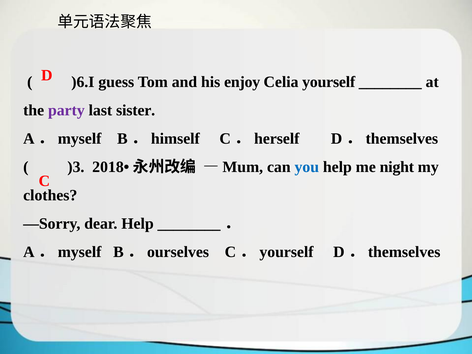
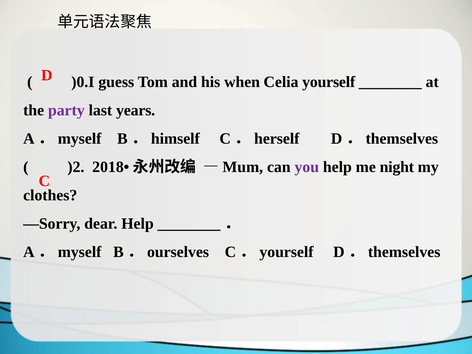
)6.I: )6.I -> )0.I (83, 82)
enjoy: enjoy -> when (242, 82)
sister: sister -> years (136, 110)
)3: )3 -> )2 (76, 167)
you colour: blue -> purple (307, 167)
